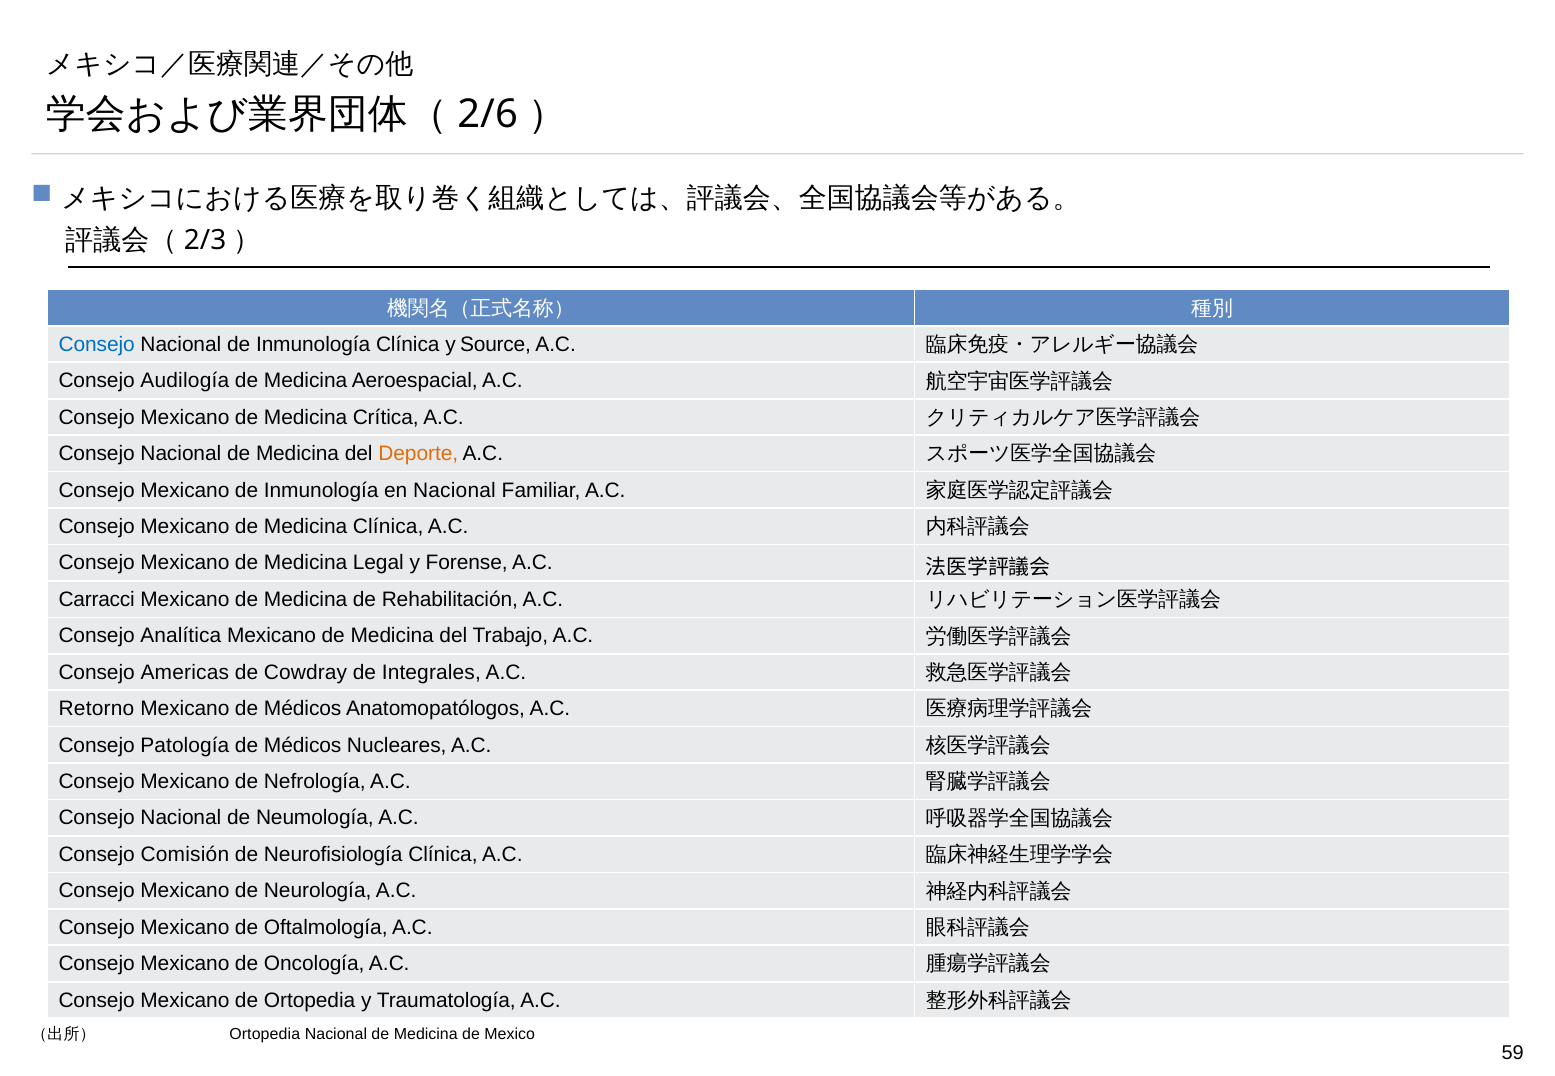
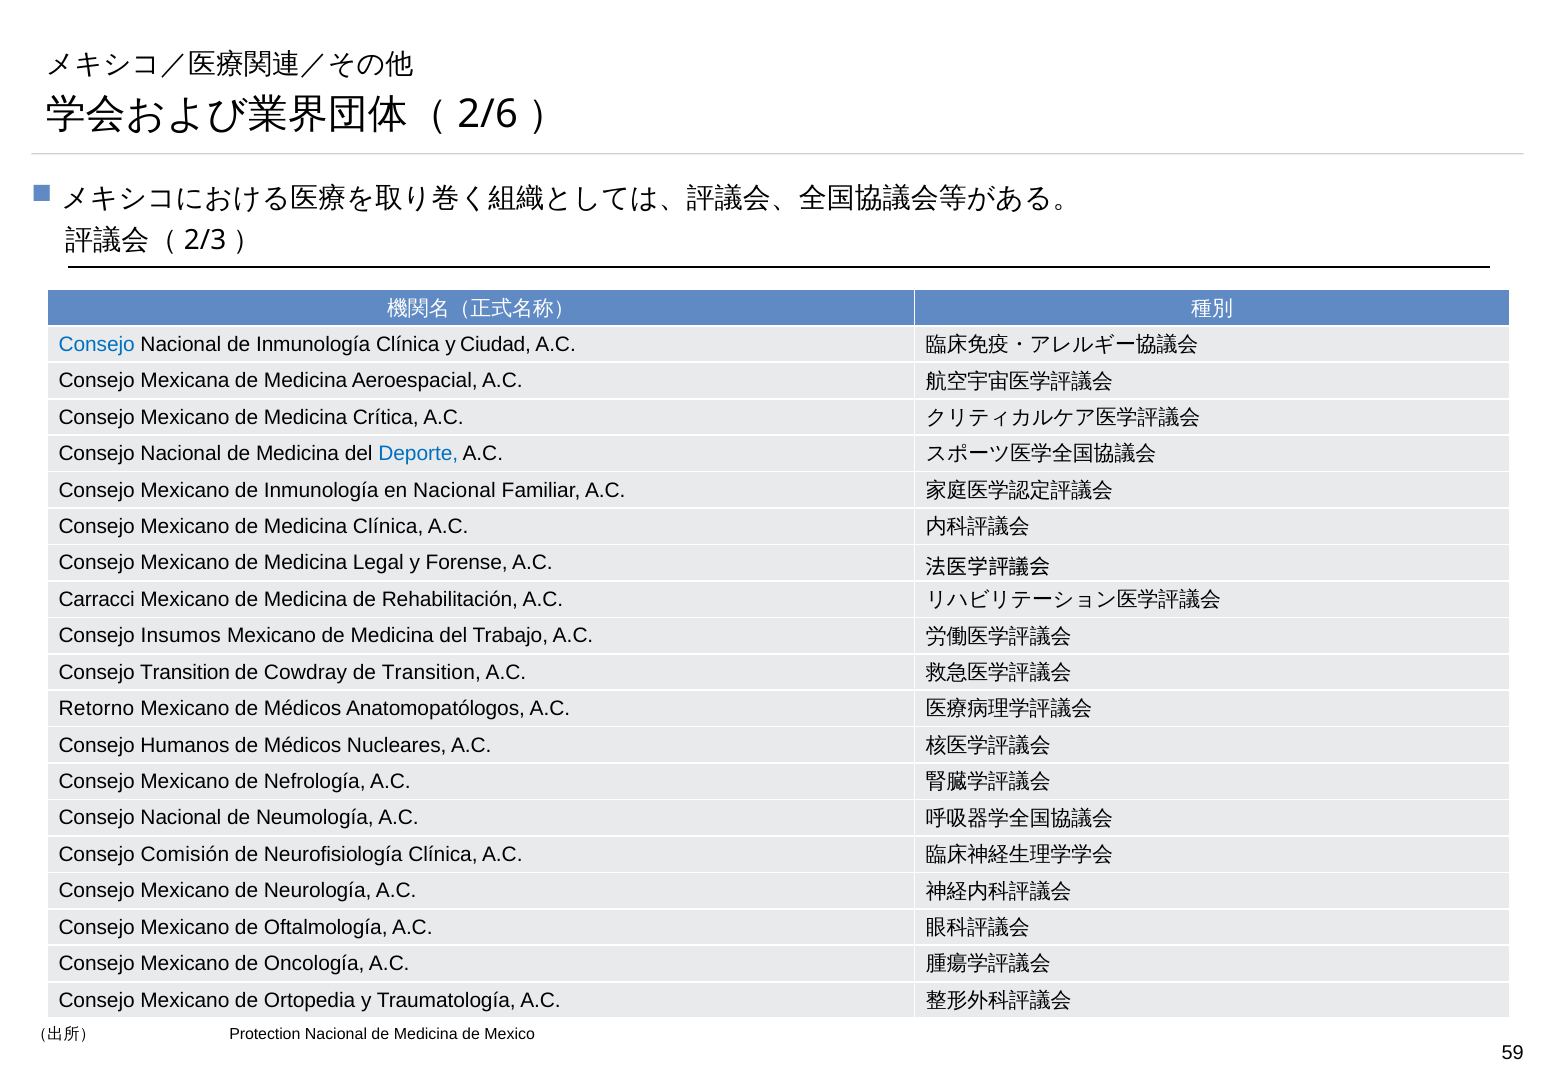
Source: Source -> Ciudad (496, 345)
Audilogía: Audilogía -> Mexicana (185, 381)
Deporte colour: orange -> blue (418, 454)
Analítica: Analítica -> Insumos (181, 636)
Consejo Americas: Americas -> Transition (185, 673)
de Integrales: Integrales -> Transition (431, 673)
Patología: Patología -> Humanos (185, 746)
Ortopedia: Ortopedia -> Protection (265, 1035)
